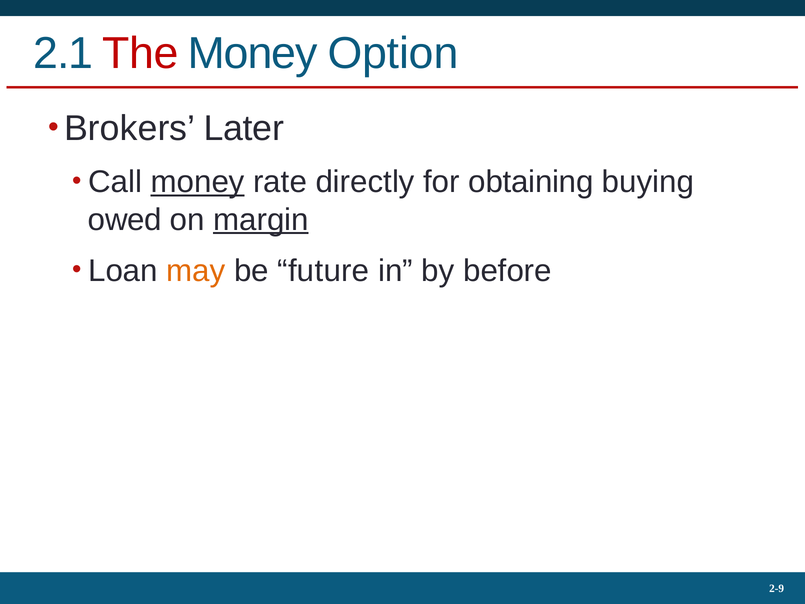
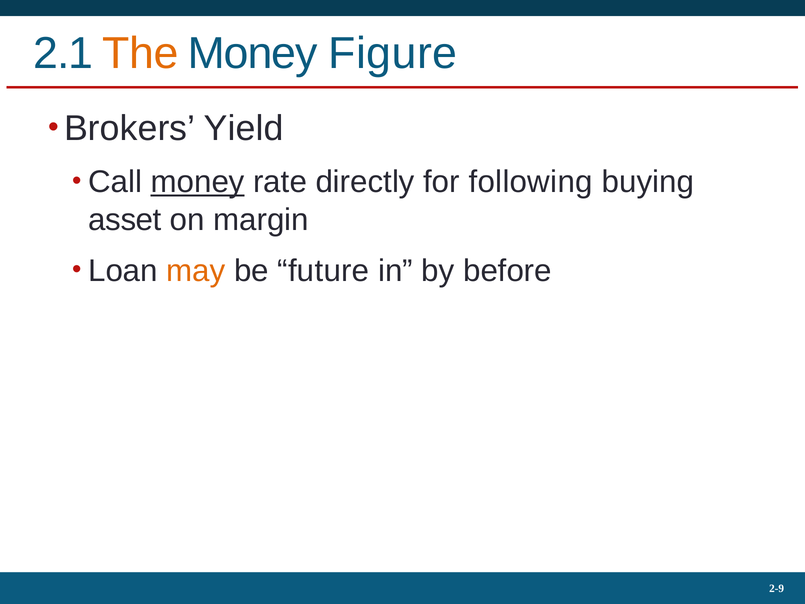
The colour: red -> orange (140, 53)
Option: Option -> Figure (393, 53)
Later: Later -> Yield (244, 129)
obtaining: obtaining -> following (531, 182)
owed: owed -> asset (125, 220)
margin underline: present -> none (261, 220)
